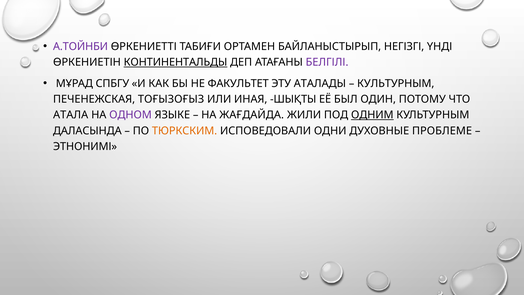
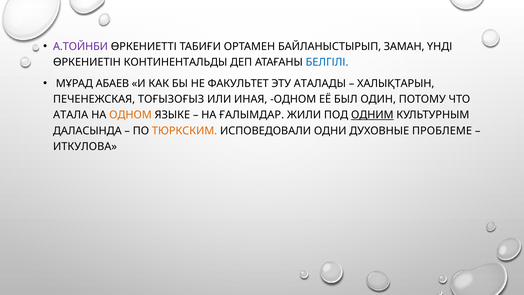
НЕГІЗГІ: НЕГІЗГІ -> ЗАМАН (404, 47)
КОНТИНЕНТАЛЬДЫ underline: present -> none (175, 62)
БЕЛГІЛІ colour: purple -> blue (327, 62)
СПБГУ: СПБГУ -> АБАЕВ (112, 83)
КУЛЬТУРНЫМ: КУЛЬТУРНЫМ -> ХАЛЫҚТАРЫН (396, 83)
ИНАЯ ШЫҚТЫ: ШЫҚТЫ -> ОДНОМ (293, 99)
ОДНОМ colour: purple -> orange (130, 115)
ЖАҒДАЙДА: ЖАҒДАЙДА -> ҒАЛЫМДАР (252, 115)
ЭТНОНИМІ: ЭТНОНИМІ -> ИТКУЛОВА (85, 146)
